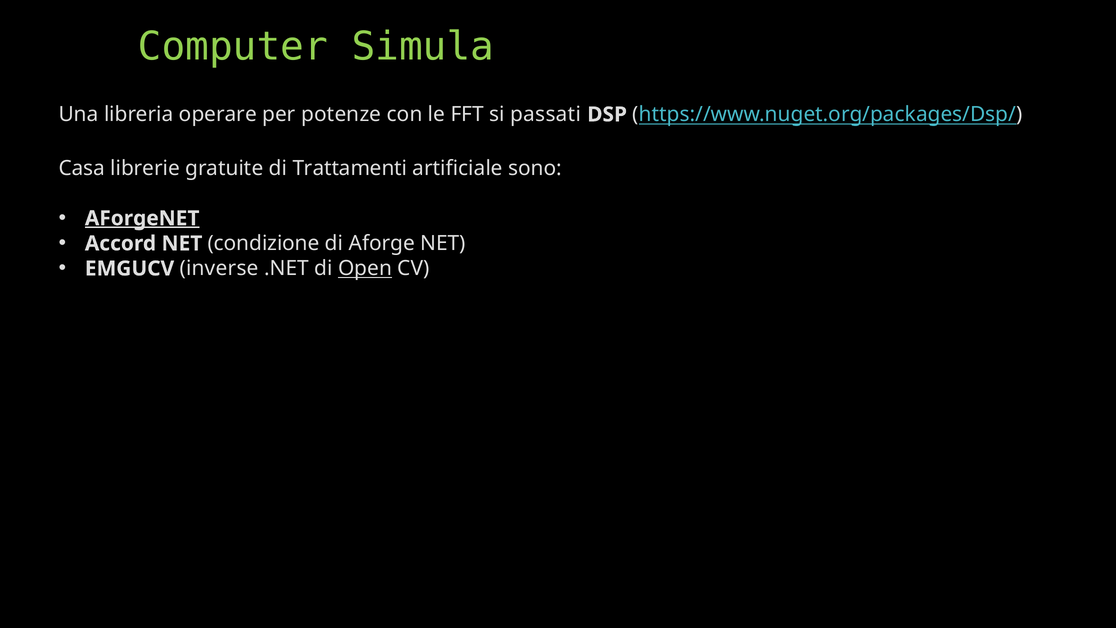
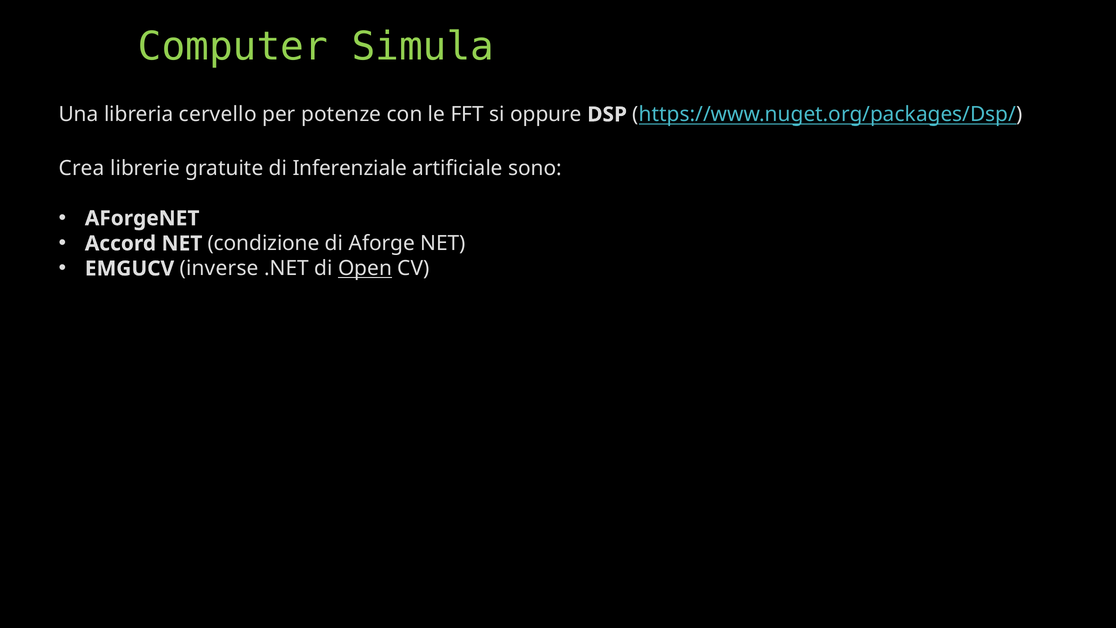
operare: operare -> cervello (218, 114)
passati: passati -> oppure (546, 114)
Casa: Casa -> Crea (82, 168)
Trattamenti: Trattamenti -> Inferenziale (350, 168)
AForgeNET underline: present -> none (142, 218)
